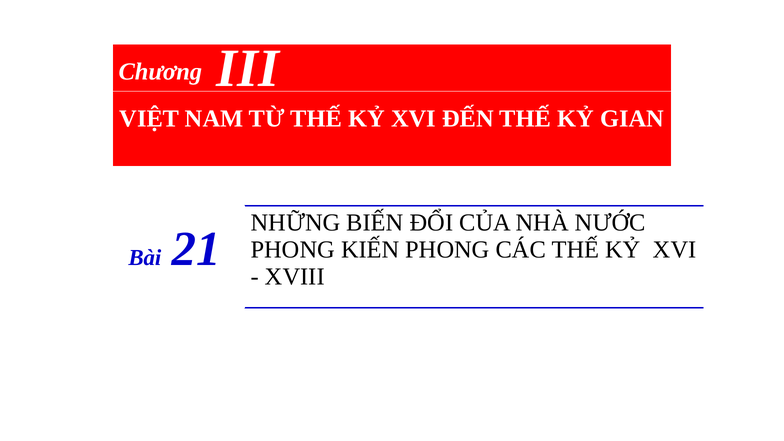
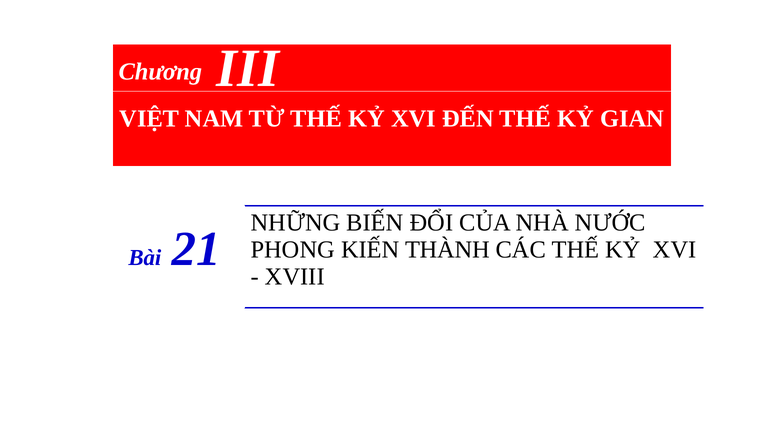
KIẾN PHONG: PHONG -> THÀNH (448, 250)
